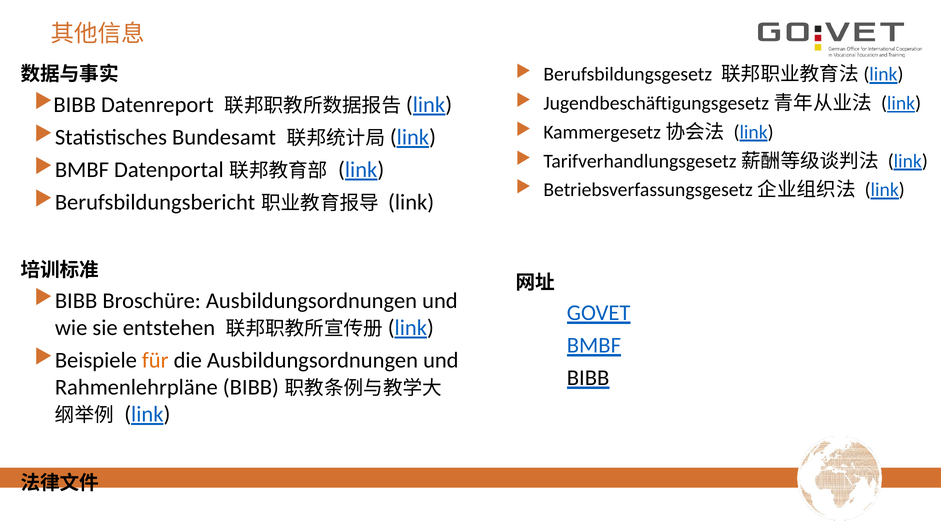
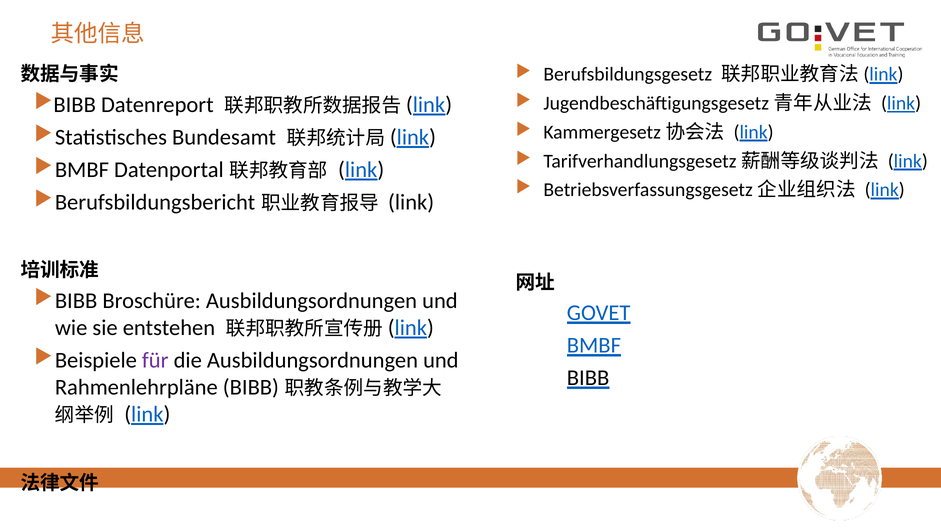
für colour: orange -> purple (155, 361)
